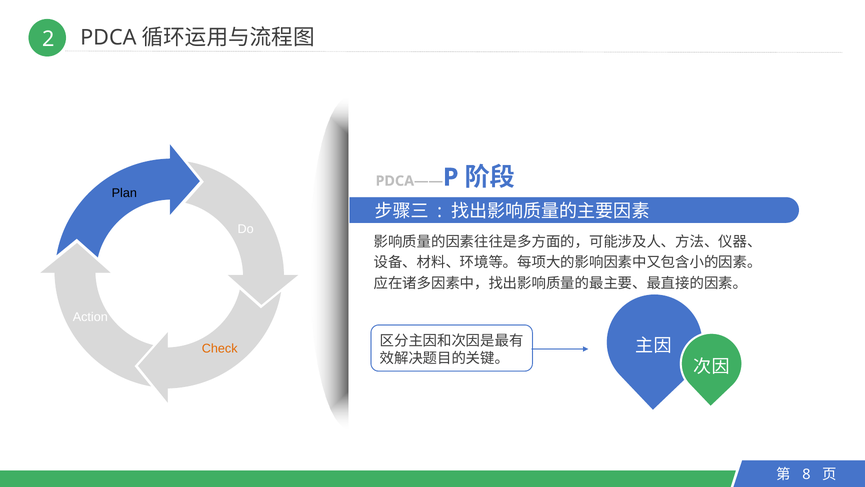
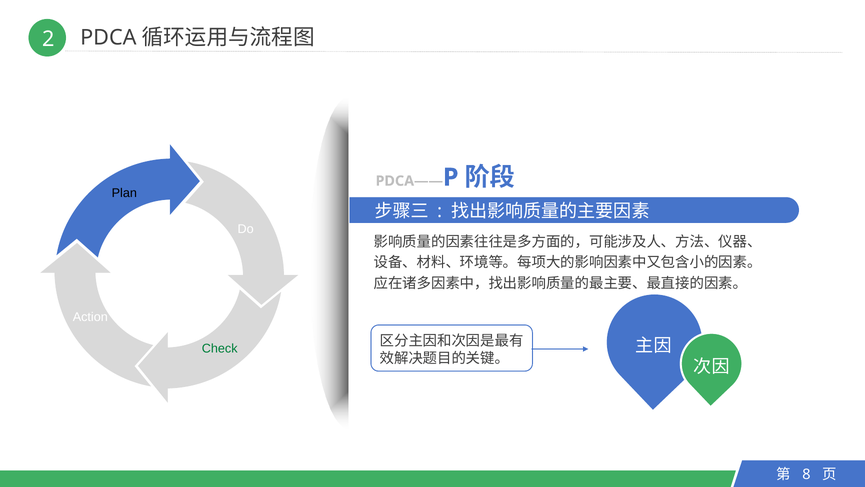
Check colour: orange -> green (220, 348)
